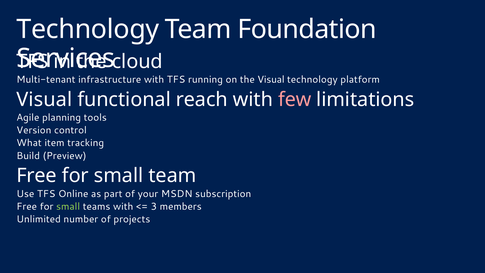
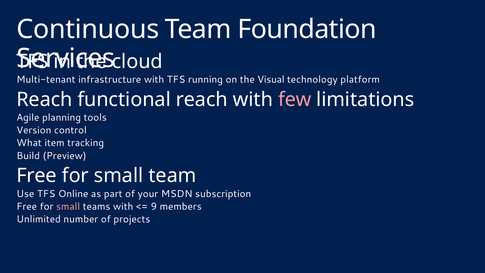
Technology: Technology -> Continuous (88, 29)
Visual: Visual -> Reach (44, 99)
small colour: light green -> pink (68, 206)
3: 3 -> 9 (154, 206)
